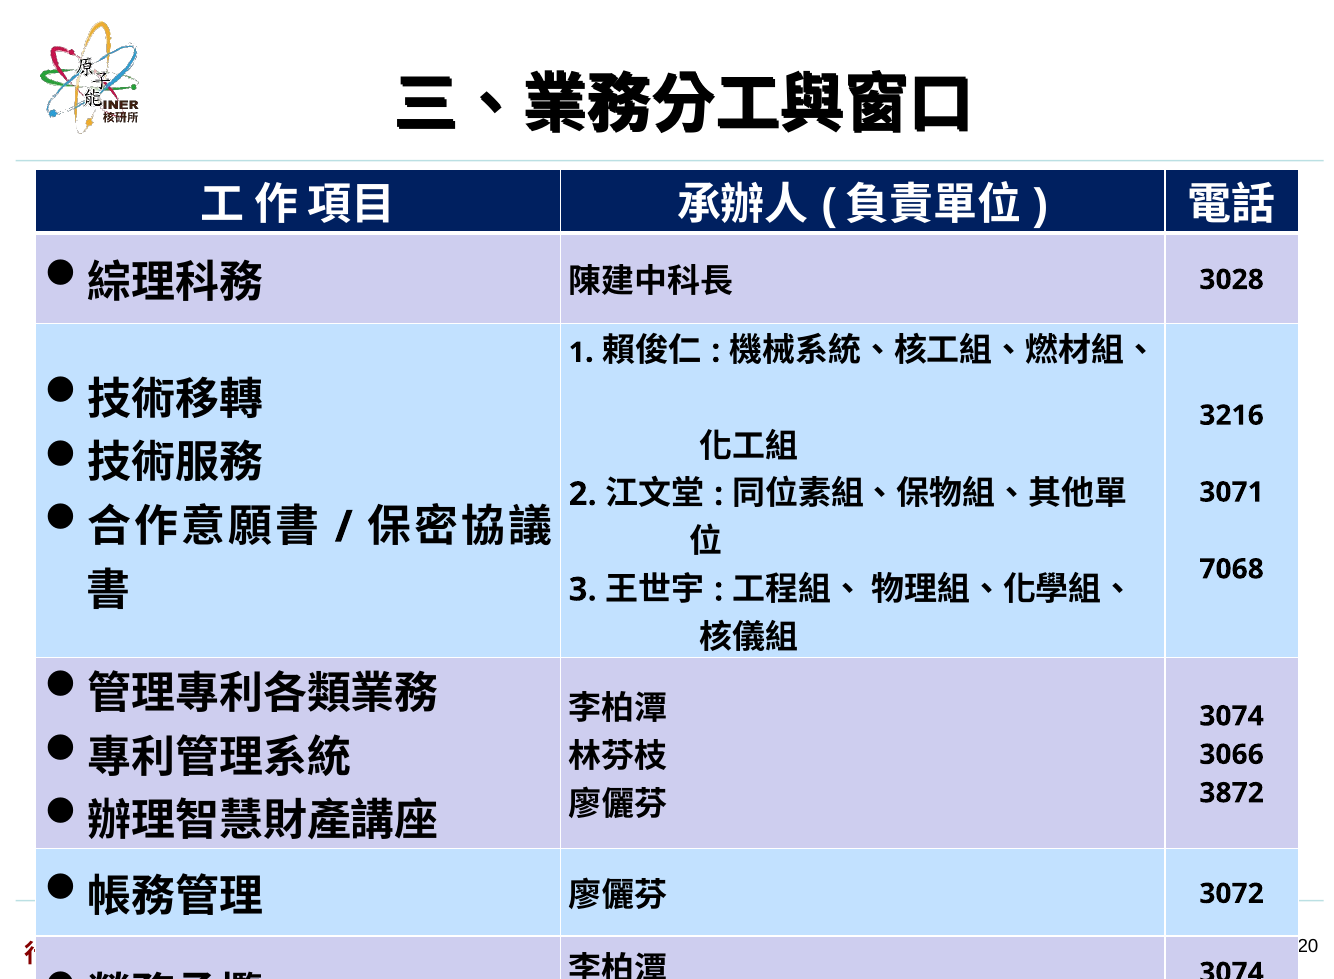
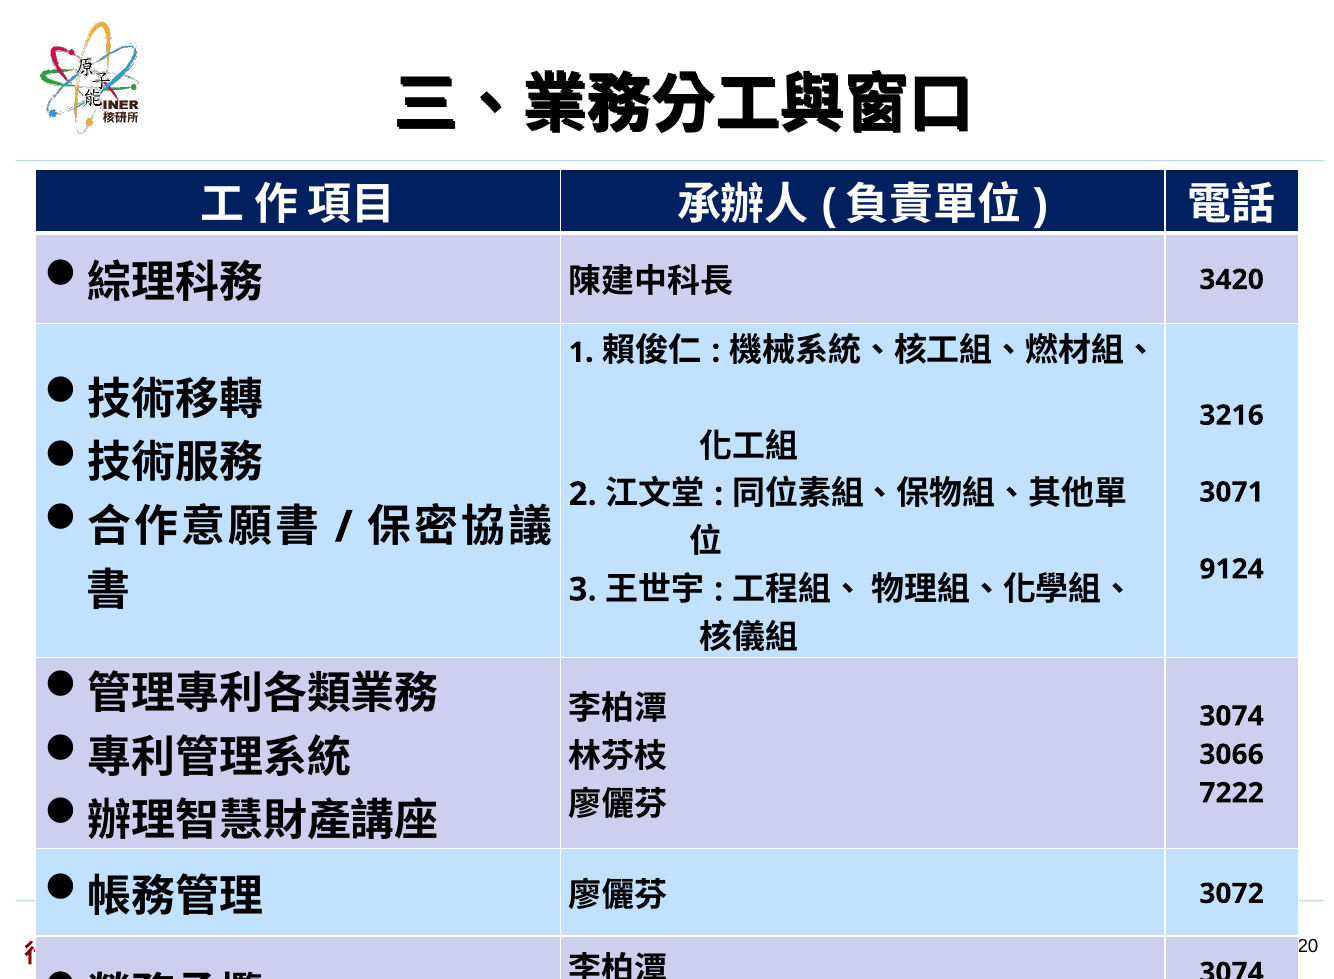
3028: 3028 -> 3420 (1232, 280)
7068: 7068 -> 9124 (1232, 569)
3872: 3872 -> 7222 (1232, 792)
